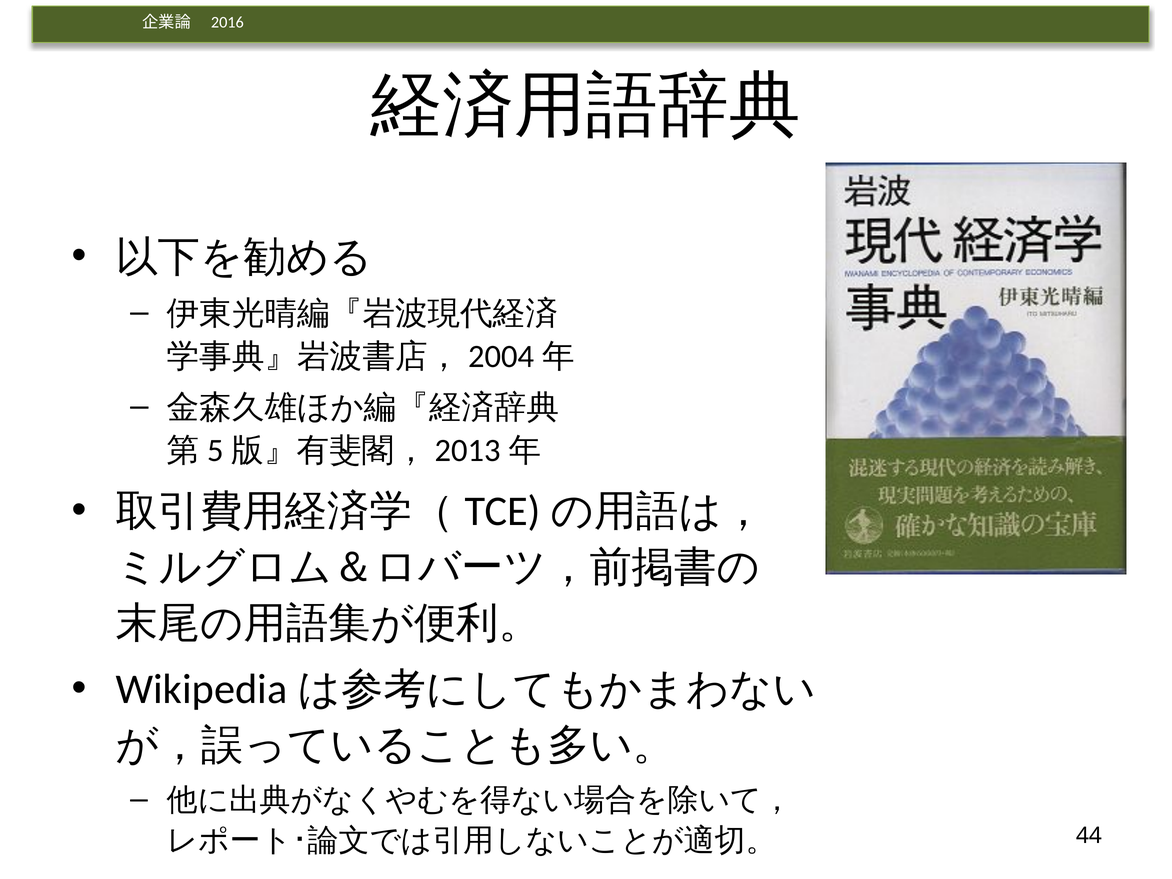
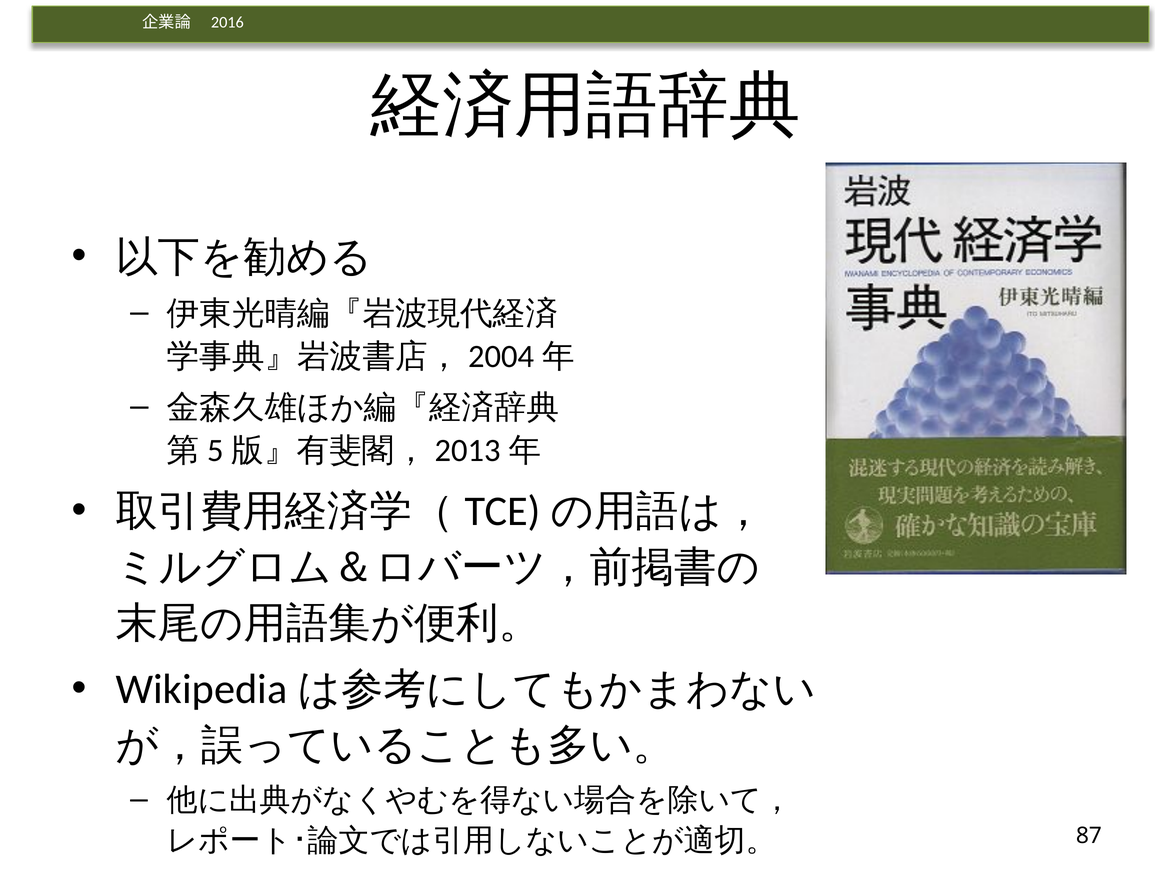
44: 44 -> 87 (1089, 836)
